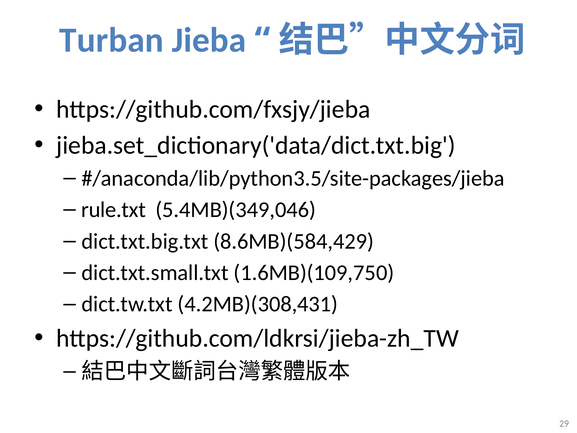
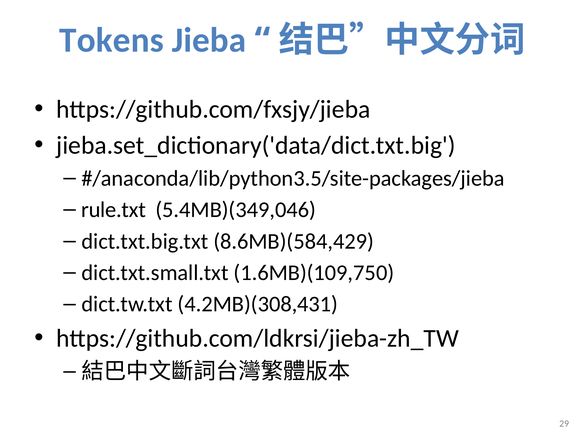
Turban: Turban -> Tokens (111, 40)
